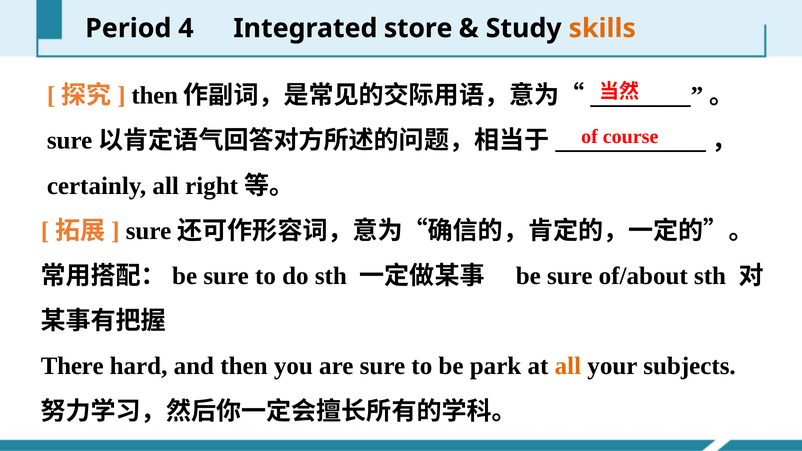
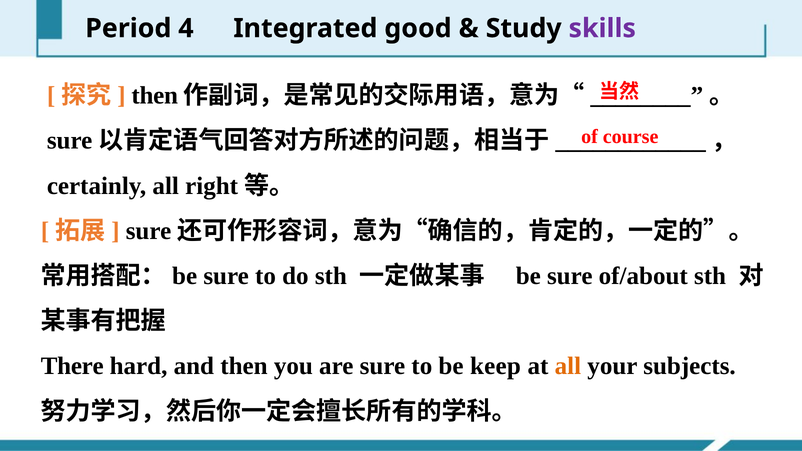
store: store -> good (418, 28)
skills colour: orange -> purple (602, 28)
park: park -> keep (495, 366)
